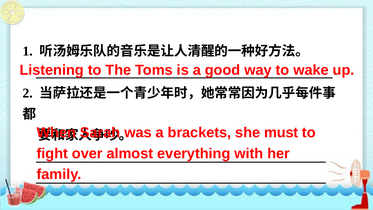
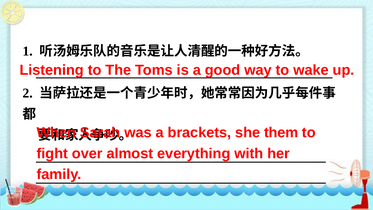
must: must -> them (281, 133)
